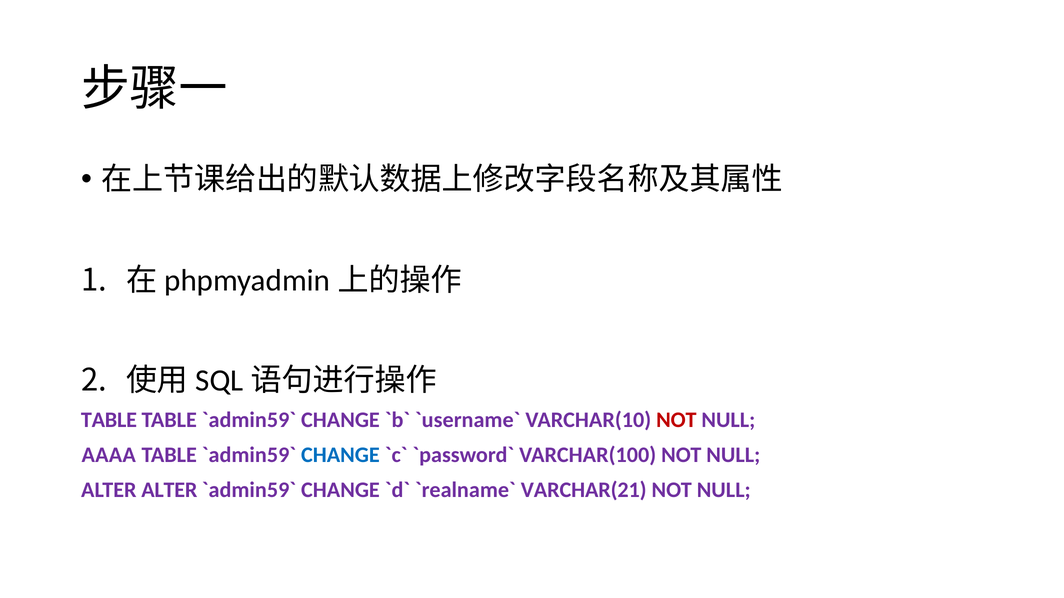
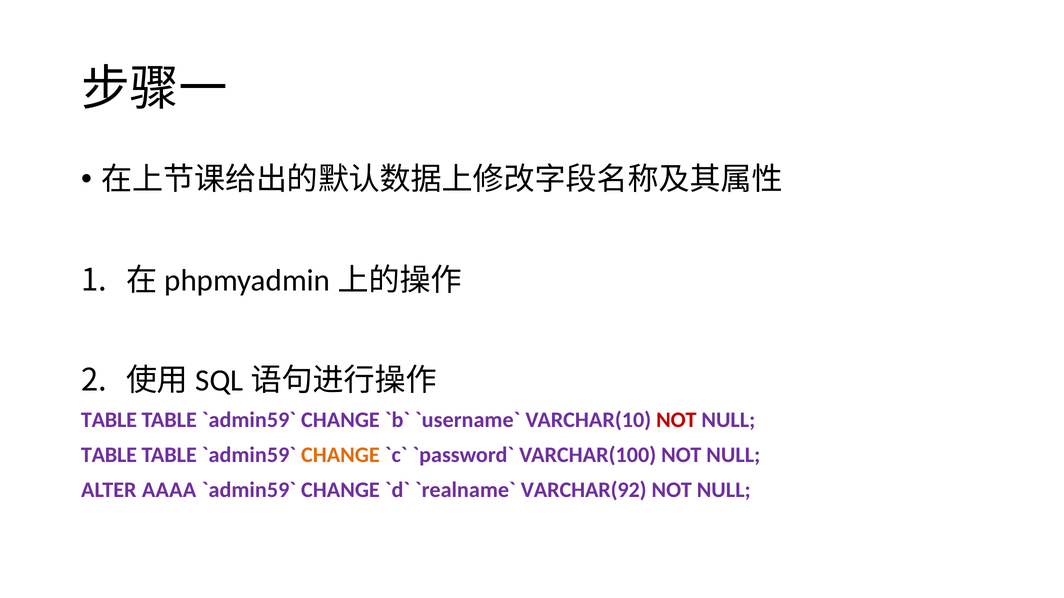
AAAA: AAAA -> TABLE (109, 455)
CHANGE colour: blue -> orange (340, 455)
ALTER ALTER: ALTER -> AAAA (169, 490)
VARCHAR(21: VARCHAR(21 -> VARCHAR(92 (584, 490)
